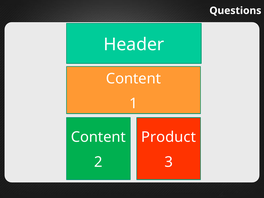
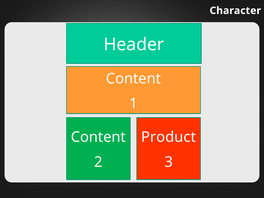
Questions: Questions -> Character (235, 11)
